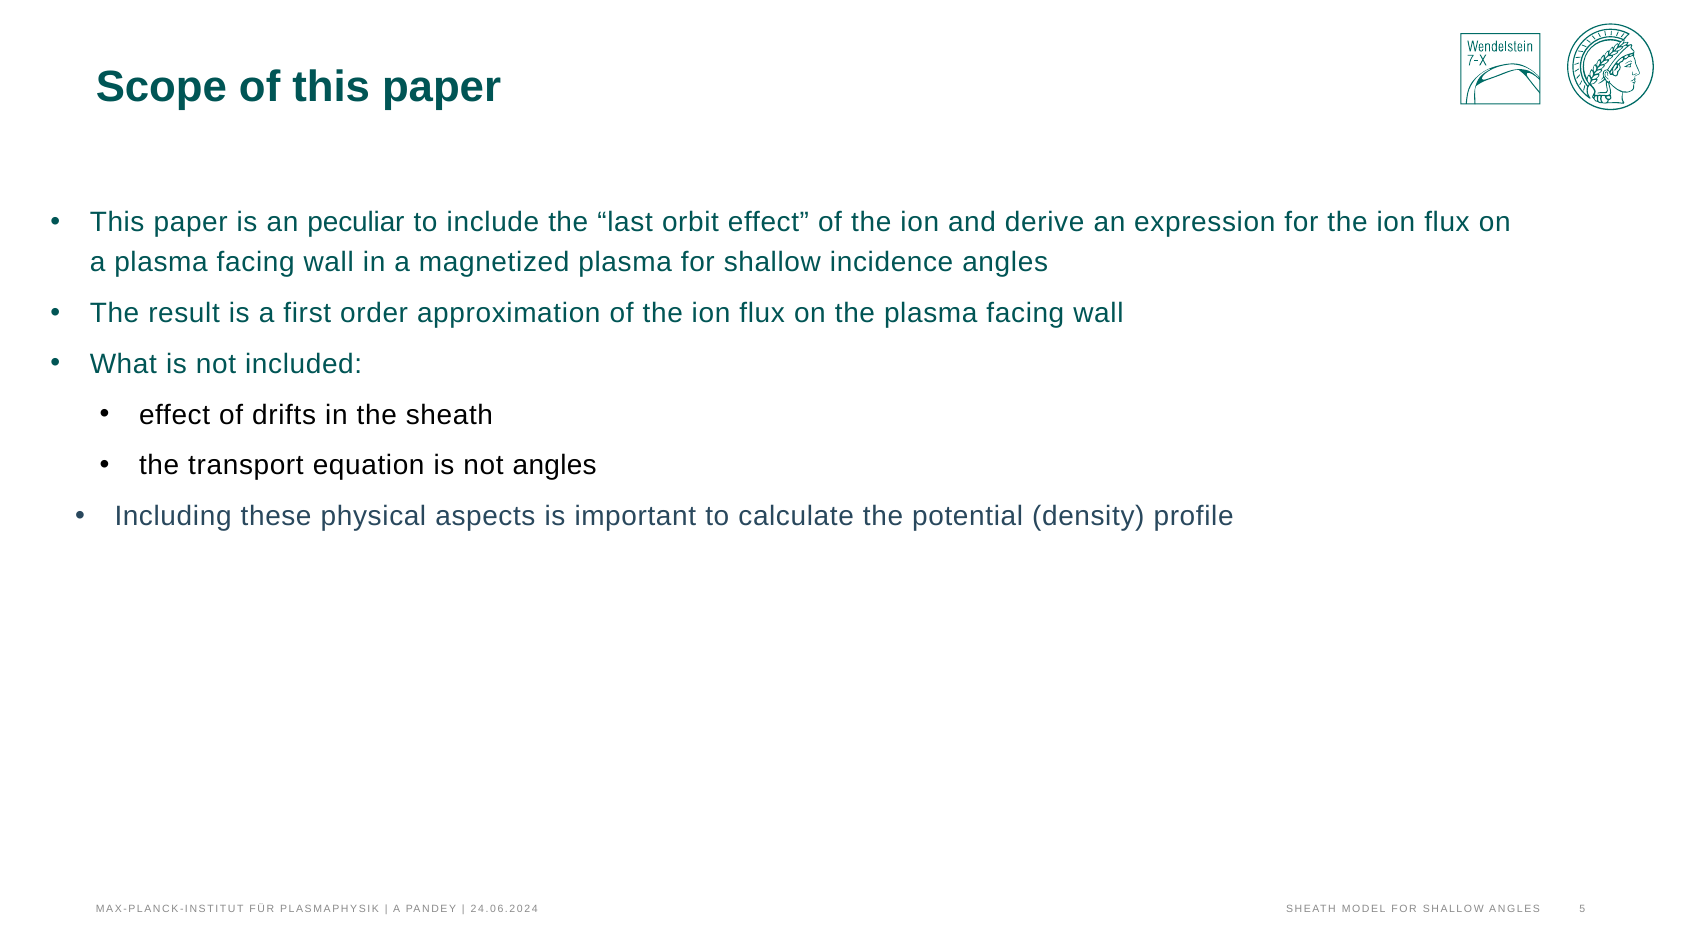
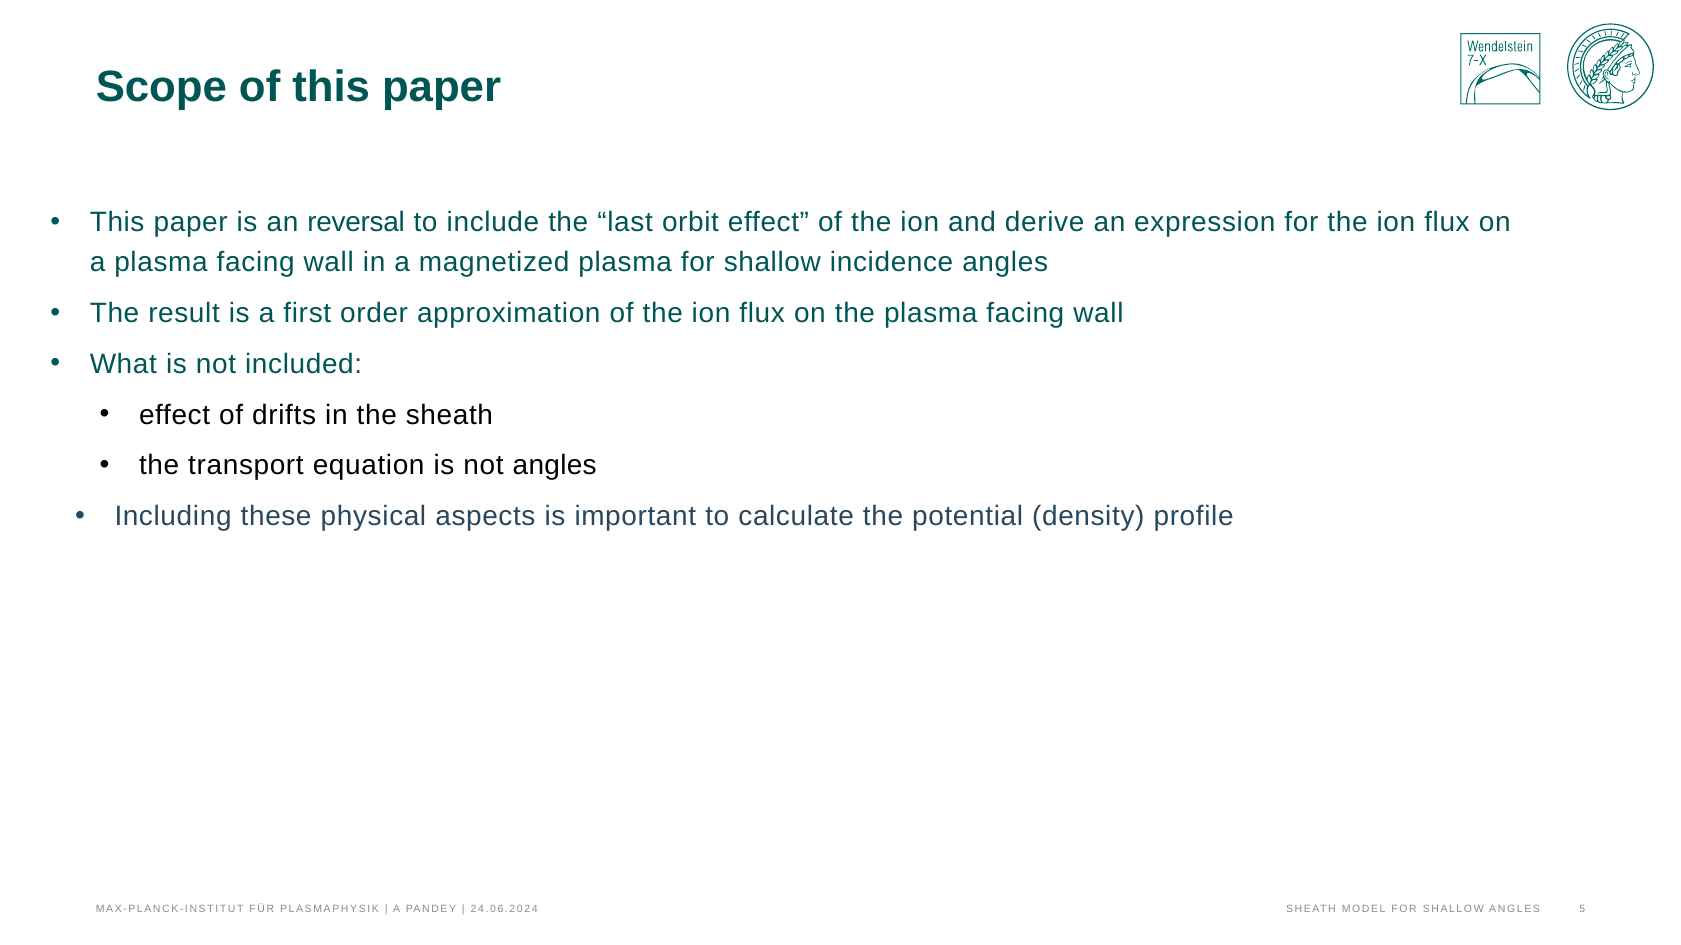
peculiar: peculiar -> reversal (356, 223)
